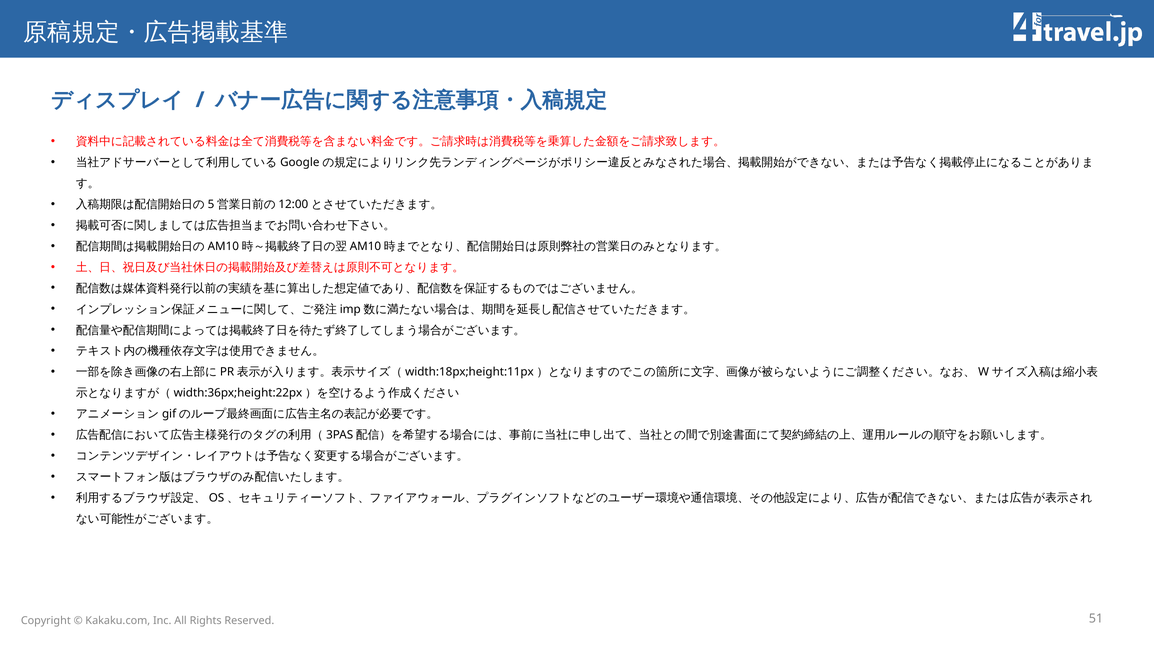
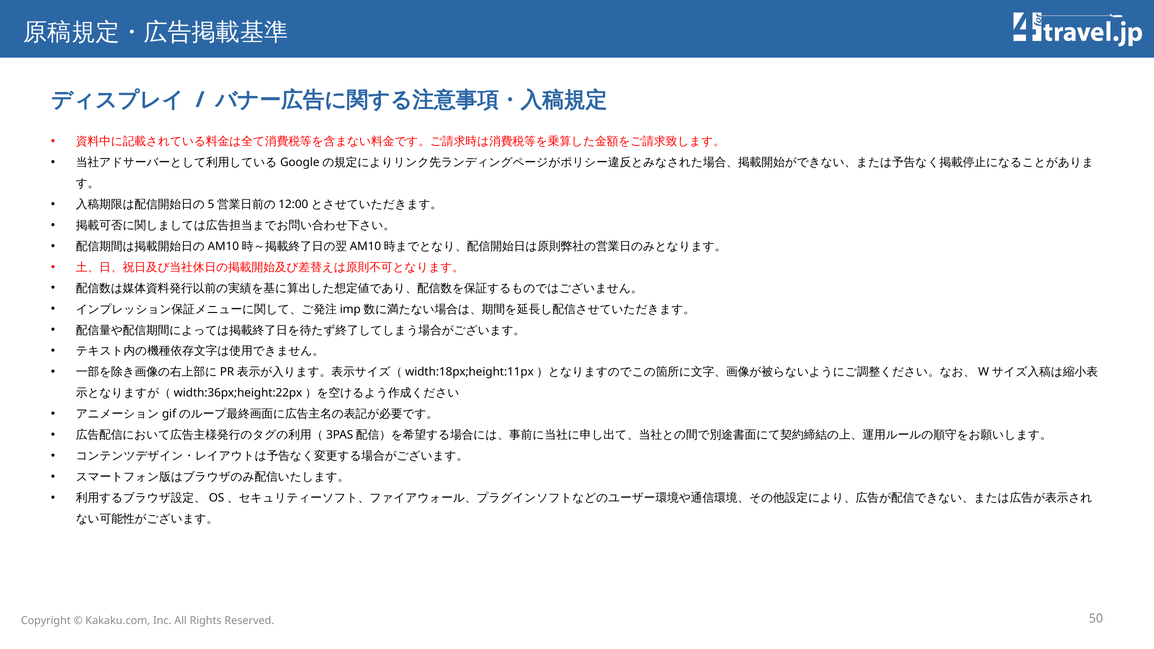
51: 51 -> 50 (1096, 619)
